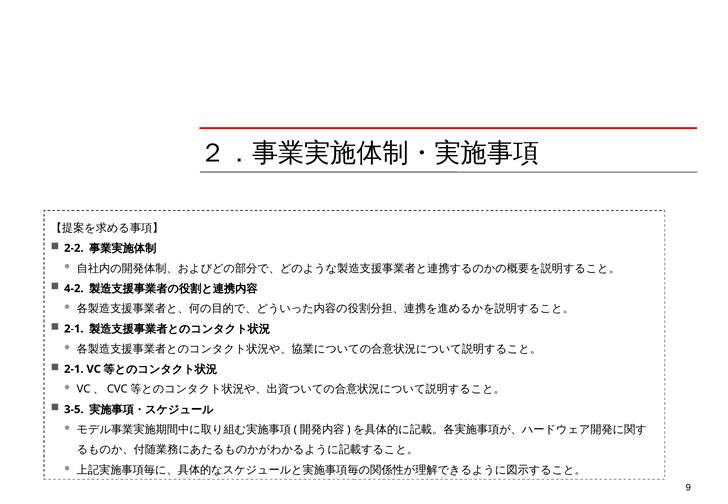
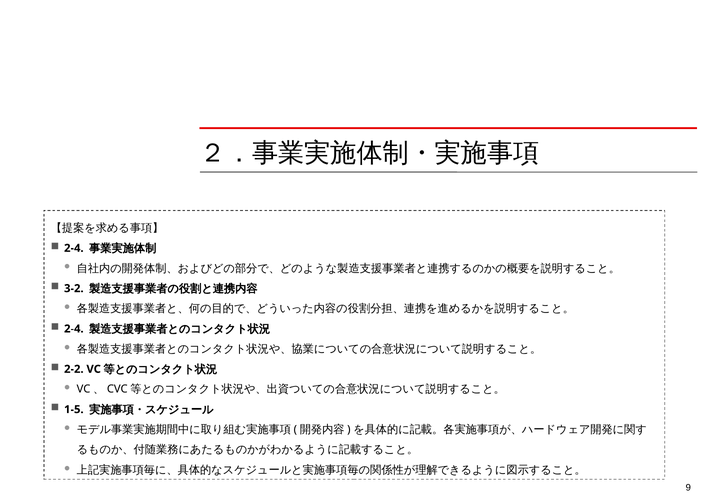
2-2: 2-2 -> 2-4 (74, 248)
4-2: 4-2 -> 3-2 (74, 288)
2-1: 2-1 -> 2-4 (74, 329)
2-1: 2-1 -> 2-2 (74, 369)
3-5: 3-5 -> 1-5 (74, 409)
